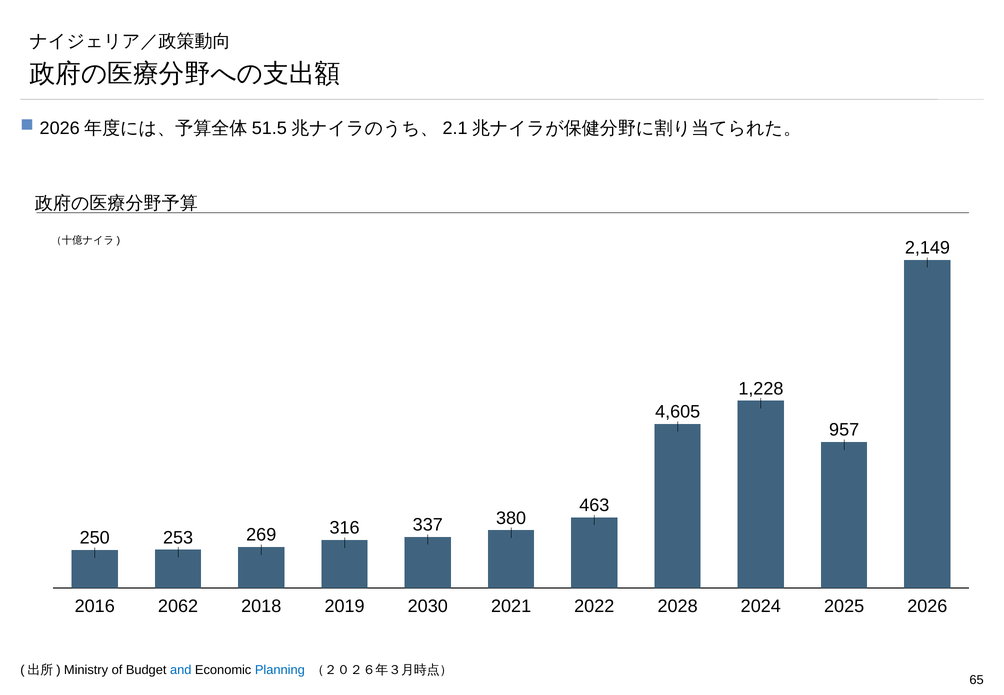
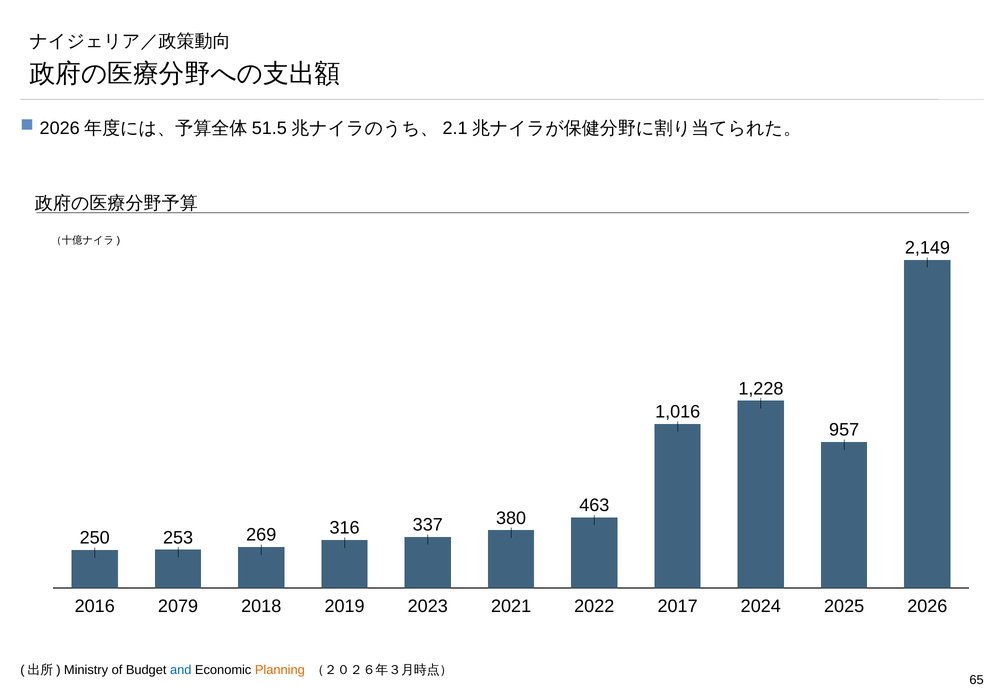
4,605: 4,605 -> 1,016 (678, 412)
2062: 2062 -> 2079 (178, 606)
2030: 2030 -> 2023 (428, 606)
2028: 2028 -> 2017 (678, 606)
Planning colour: blue -> orange (280, 670)
